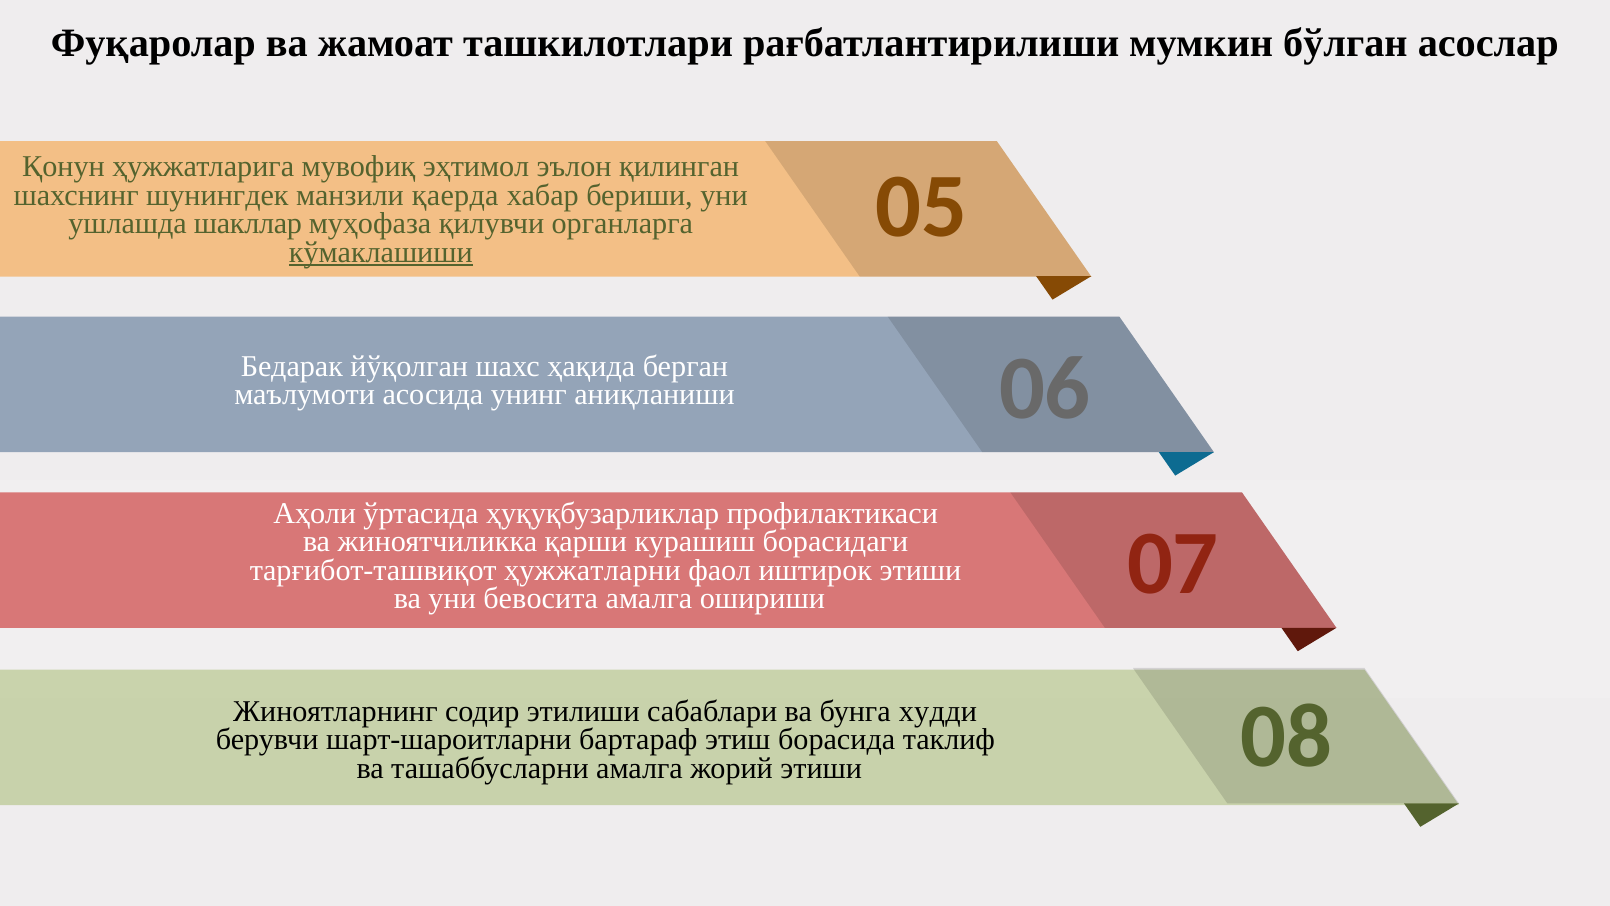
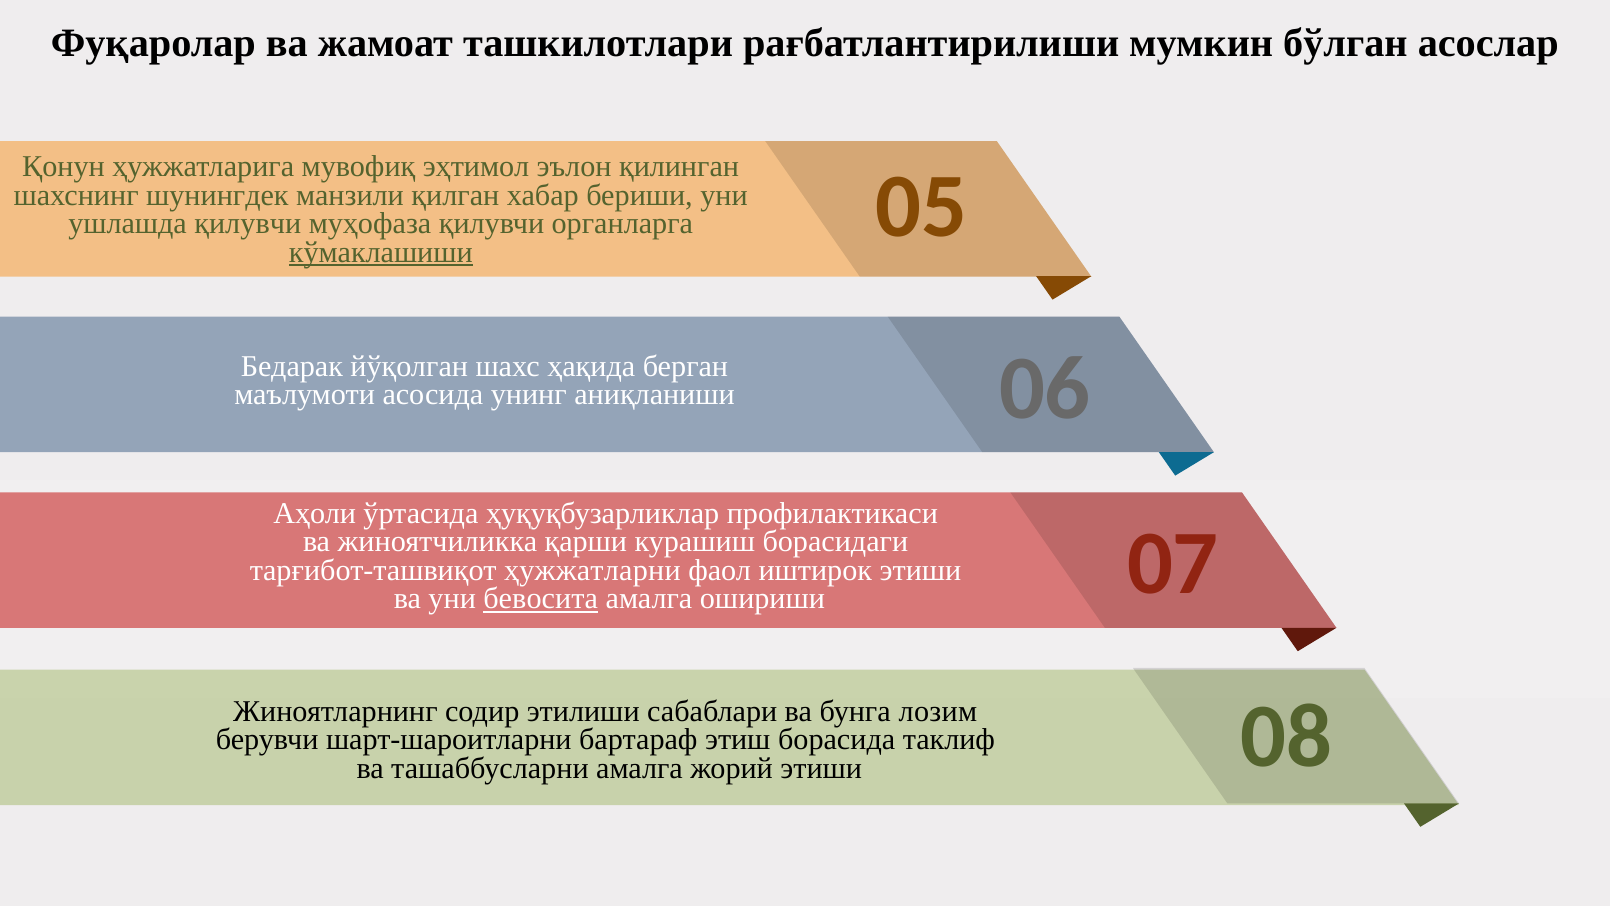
қаерда: қаерда -> қилган (455, 195)
ушлашда шакллар: шакллар -> қилувчи (248, 224)
бевосита underline: none -> present (541, 599)
худди: худди -> лозим (938, 711)
